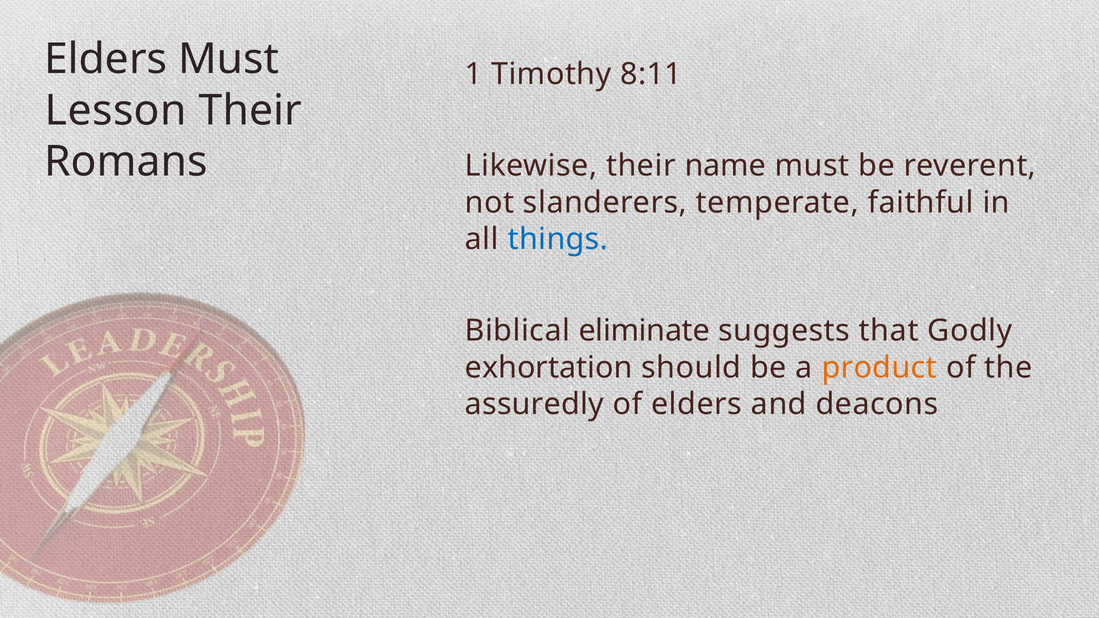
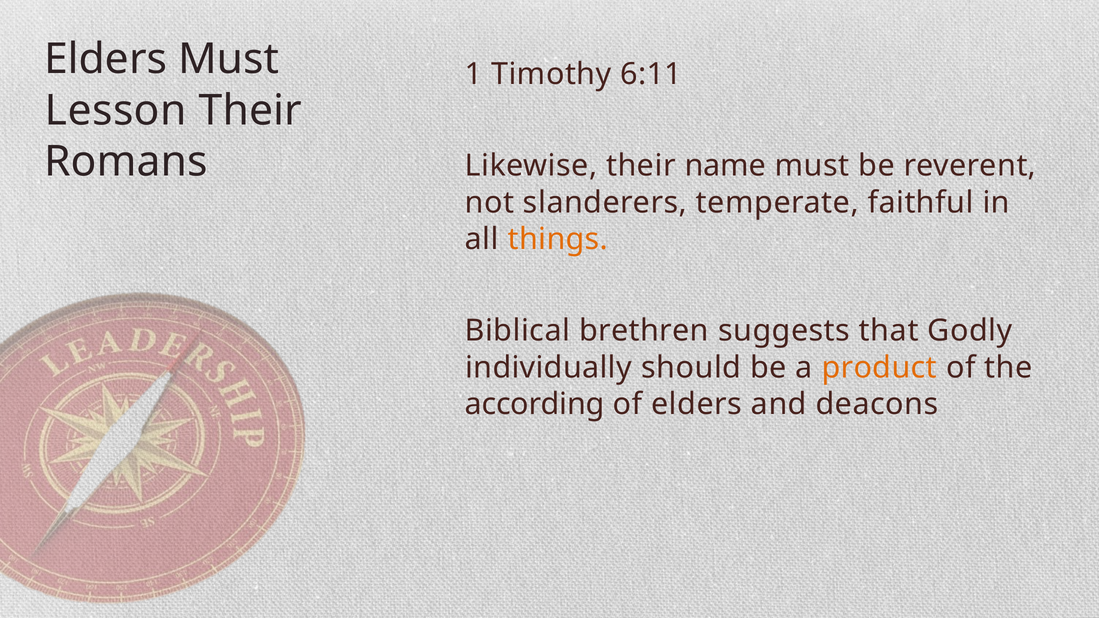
8:11: 8:11 -> 6:11 (651, 74)
things colour: blue -> orange (558, 239)
eliminate: eliminate -> brethren (644, 331)
exhortation: exhortation -> individually (548, 368)
assuredly: assuredly -> according (535, 404)
